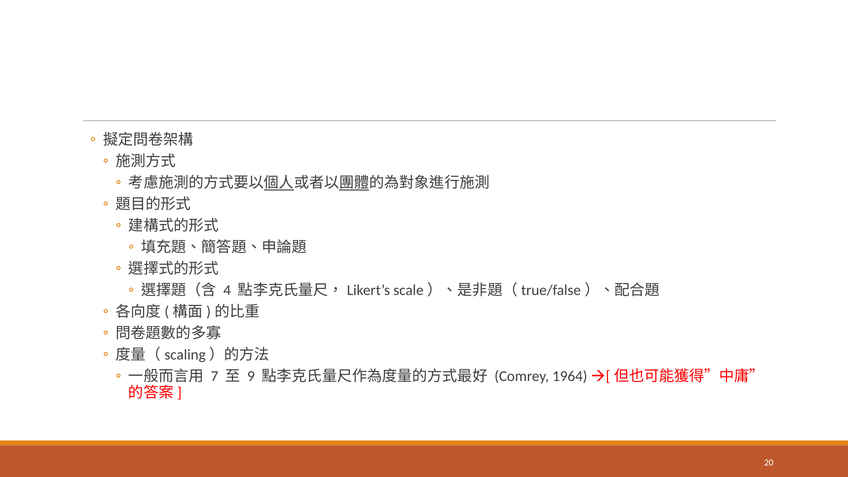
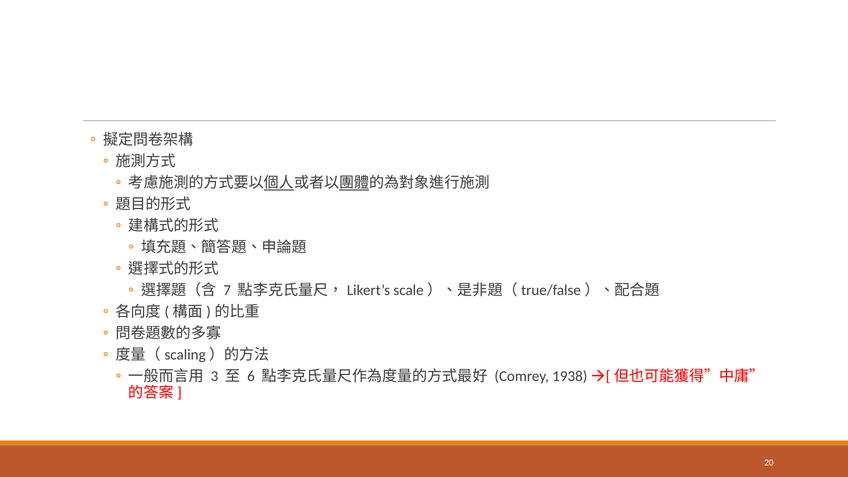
4: 4 -> 7 (227, 290)
7: 7 -> 3 (214, 376)
9: 9 -> 6 (251, 376)
1964: 1964 -> 1938 (570, 376)
